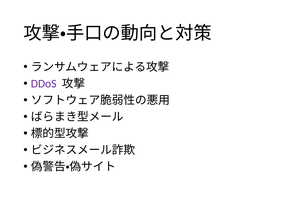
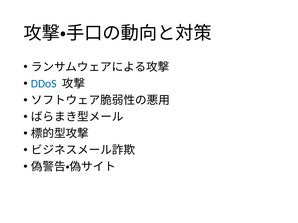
DDoS colour: purple -> blue (44, 84)
